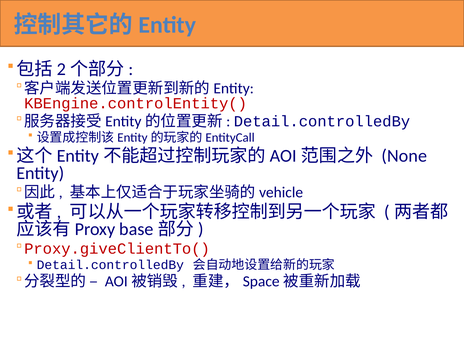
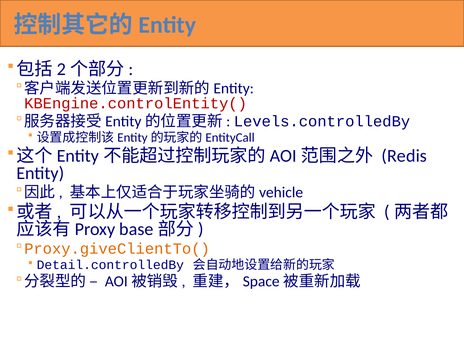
Detail.controlledBy: Detail.controlledBy -> Levels.controlledBy (322, 121)
None: None -> Redis (404, 156)
Proxy.giveClientTo( colour: red -> orange (117, 249)
